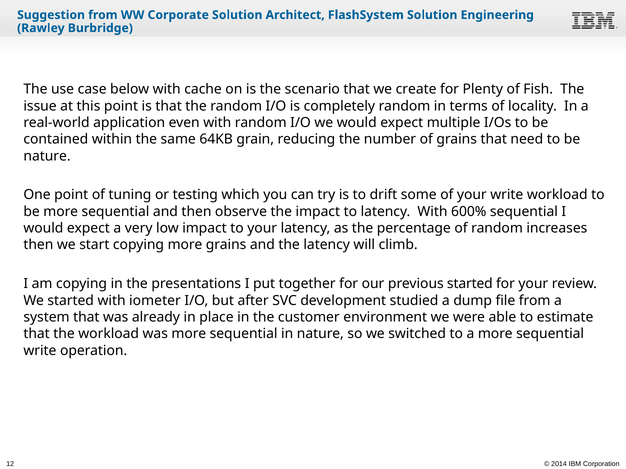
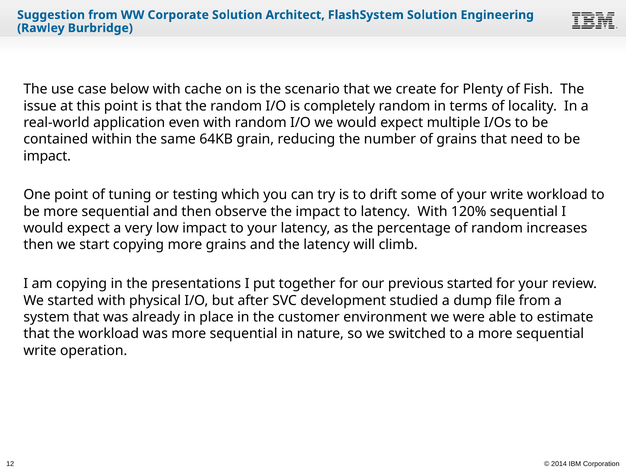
nature: nature -> impact (47, 156)
600%: 600% -> 120% (469, 212)
iometer: iometer -> physical (155, 301)
